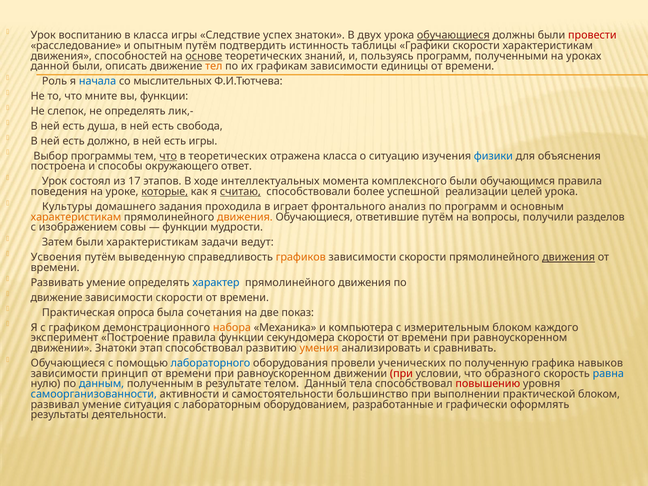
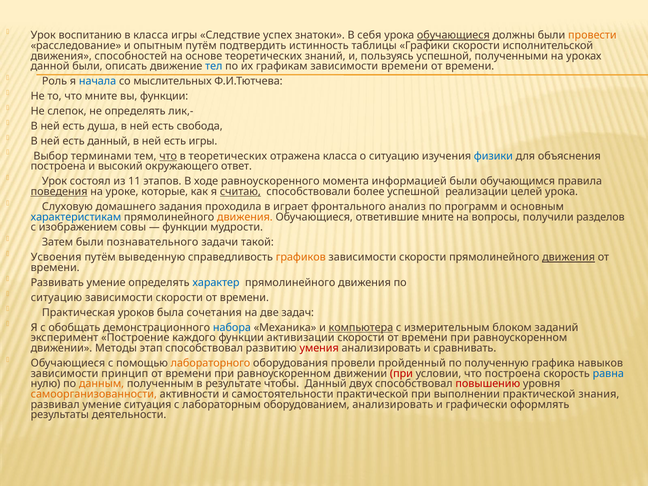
двух: двух -> себя (369, 35)
провести colour: red -> orange (592, 35)
скорости характеристикам: характеристикам -> исполнительской (548, 46)
основе underline: present -> none (204, 56)
пользуясь программ: программ -> успешной (444, 56)
тел colour: orange -> blue (214, 66)
зависимости единицы: единицы -> времени (405, 66)
есть должно: должно -> данный (109, 141)
программы: программы -> терминами (101, 156)
способы: способы -> высокий (120, 166)
17: 17 -> 11 (134, 181)
интеллектуальных: интеллектуальных -> равноускоренного (270, 181)
комплексного: комплексного -> информацией (409, 181)
поведения underline: none -> present (59, 192)
которые underline: present -> none (165, 192)
Культуры: Культуры -> Слуховую (67, 207)
характеристикам colour: orange -> blue (76, 217)
ответившие путём: путём -> мните (438, 217)
были характеристикам: характеристикам -> познавательного (152, 242)
ведут: ведут -> такой (257, 242)
движение: движение -> ситуацию (56, 298)
опроса: опроса -> уроков (136, 313)
показ: показ -> задач (298, 313)
графиком: графиком -> обобщать (74, 327)
набора colour: orange -> blue (232, 327)
компьютера underline: none -> present (361, 327)
каждого: каждого -> заданий (557, 327)
Построение правила: правила -> каждого (194, 338)
секундомера: секундомера -> активизации (301, 338)
движении Знатоки: Знатоки -> Методы (116, 348)
умения colour: orange -> red (319, 348)
лабораторного colour: blue -> orange (210, 363)
ученических: ученических -> пройденный (412, 363)
что образного: образного -> построена (513, 373)
данным colour: blue -> orange (101, 384)
телом: телом -> чтобы (282, 384)
тела: тела -> двух (361, 384)
самоорганизованности colour: blue -> orange (94, 394)
самостоятельности большинство: большинство -> практической (372, 394)
практической блоком: блоком -> знания (599, 394)
оборудованием разработанные: разработанные -> анализировать (393, 405)
